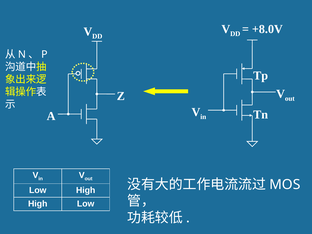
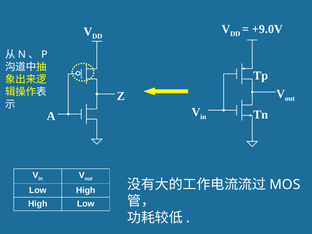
+8.0V: +8.0V -> +9.0V (267, 29)
